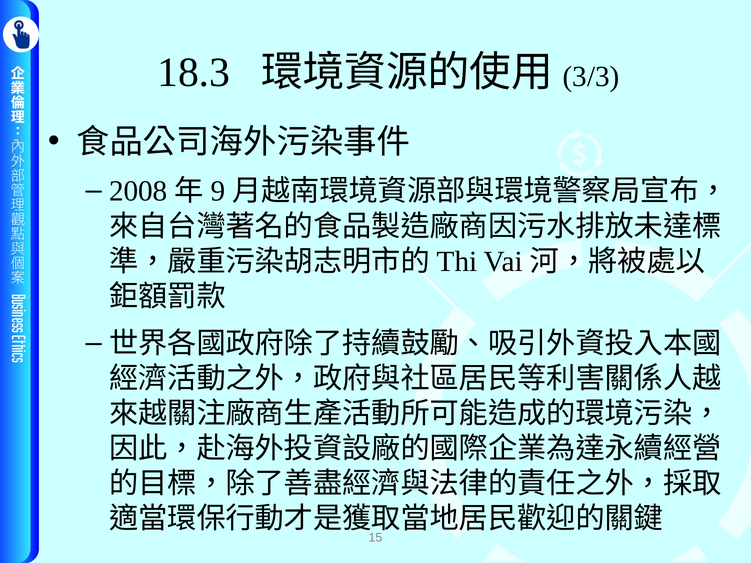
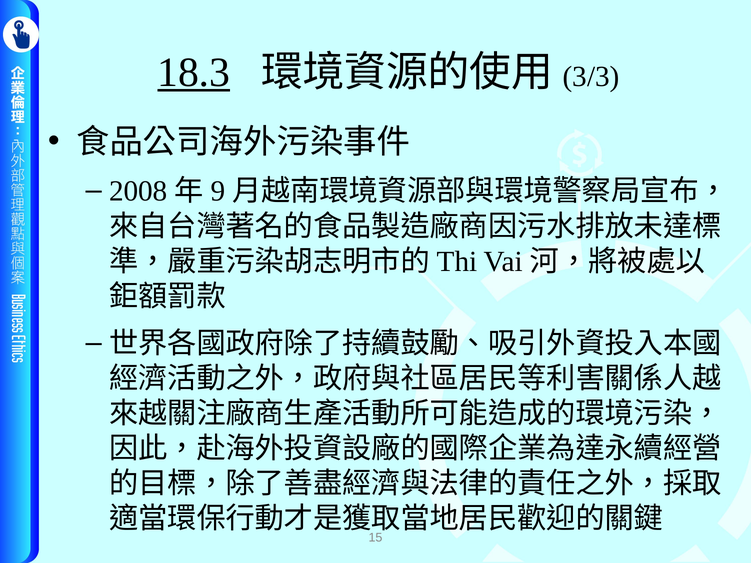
18.3 underline: none -> present (194, 72)
